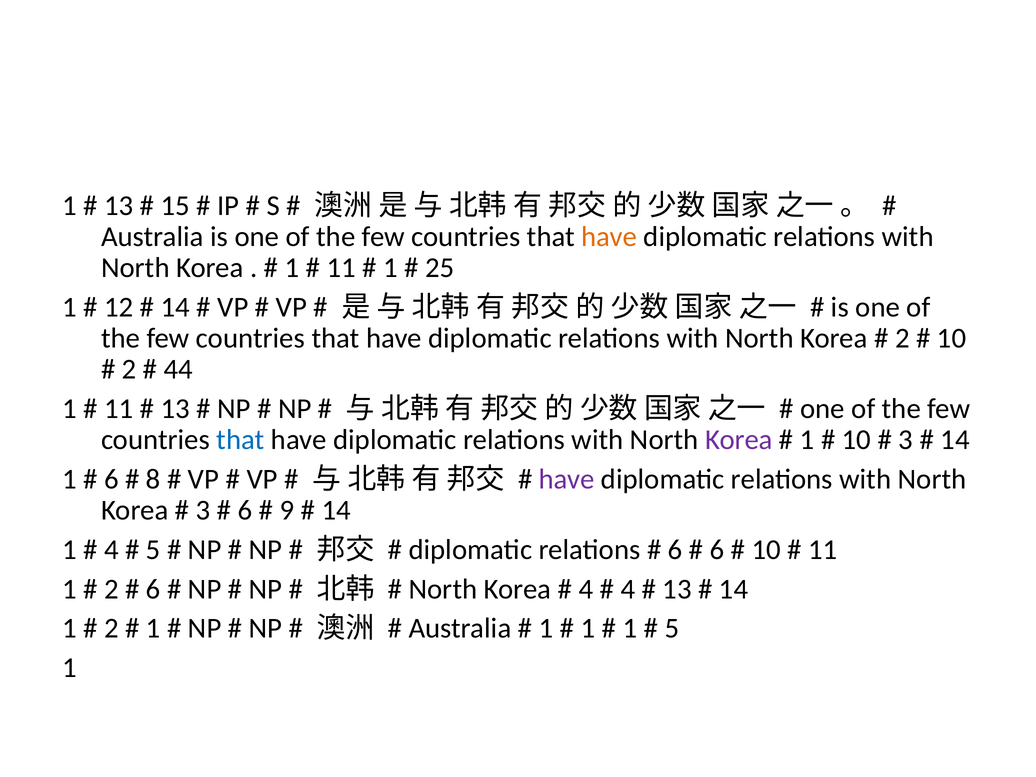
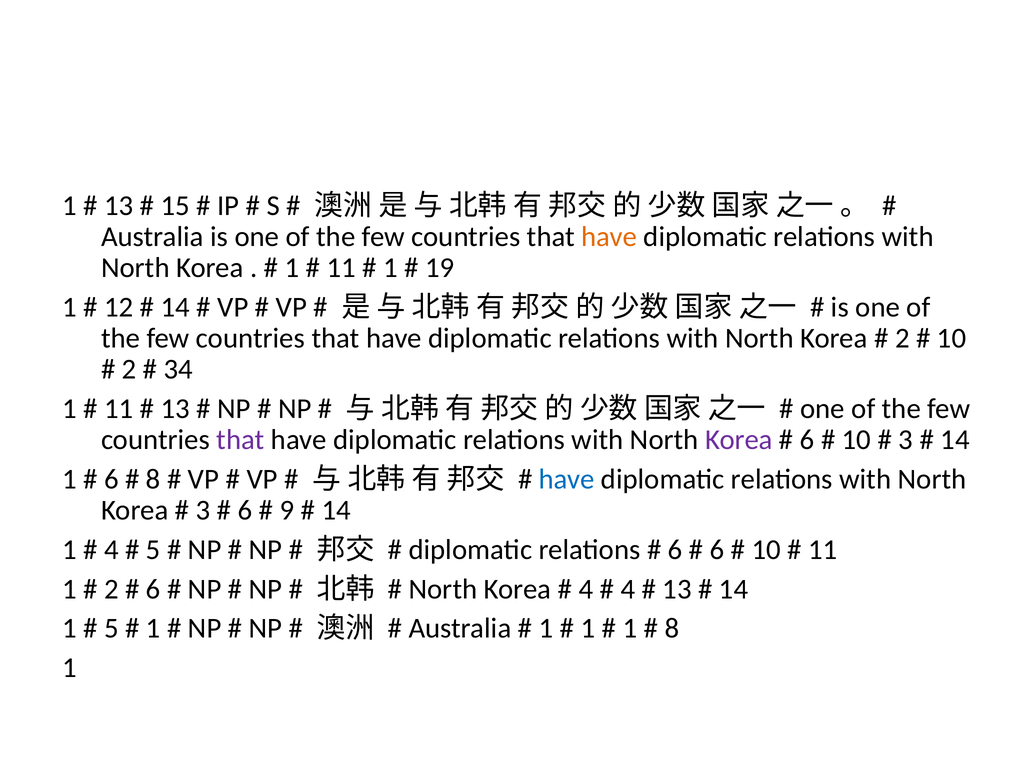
25: 25 -> 19 (440, 268)
44: 44 -> 34 (178, 369)
that colour: blue -> purple (240, 440)
1: 1 -> 6 (807, 440)
have colour: purple -> blue (567, 479)
2: 2 -> 5 (111, 628)
5: 5 -> 8 (672, 628)
